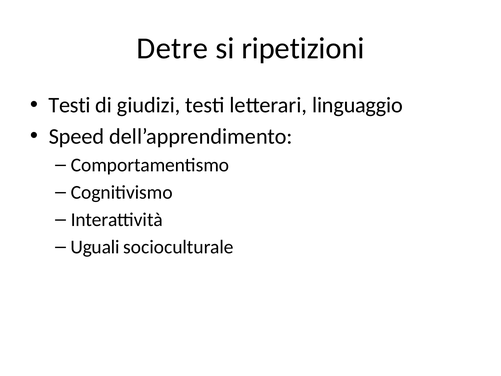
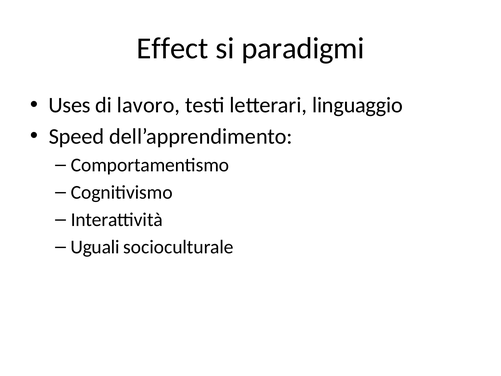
Detre: Detre -> Effect (172, 48)
ripetizioni: ripetizioni -> paradigmi (303, 48)
Testi: Testi -> Uses (70, 105)
giudizi: giudizi -> lavoro (149, 105)
